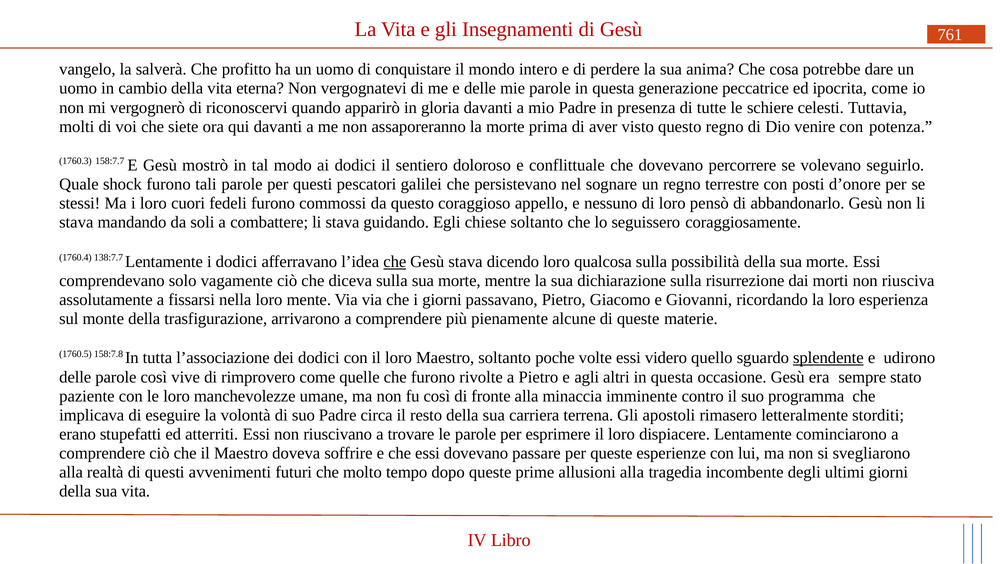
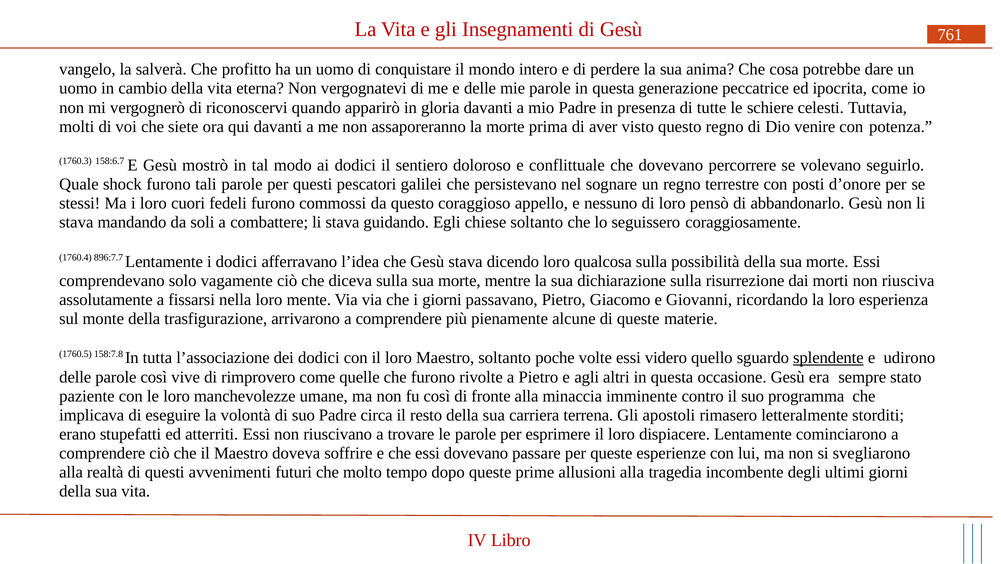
158:7.7: 158:7.7 -> 158:6.7 (110, 161)
138:7.7: 138:7.7 -> 896:7.7 (109, 257)
che underline: present -> none (395, 261)
